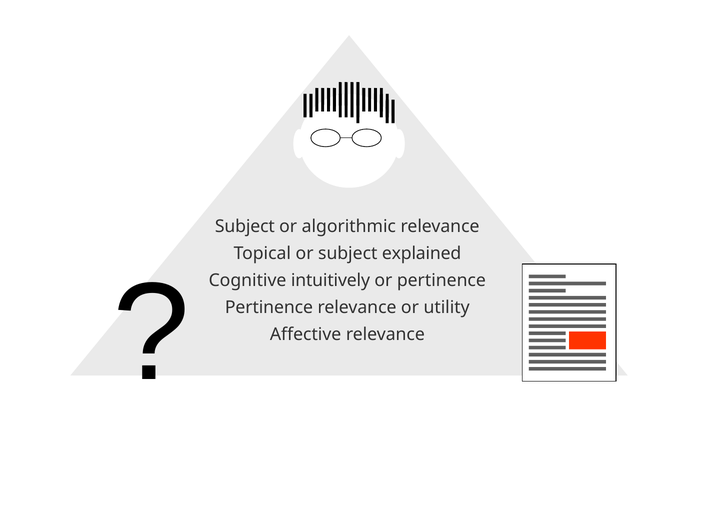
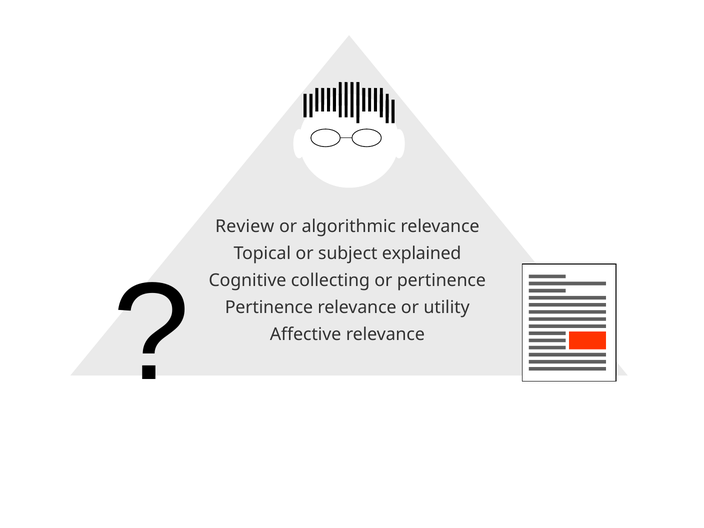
Subject: Subject -> Review (245, 226)
intuitively: intuitively -> collecting (330, 280)
